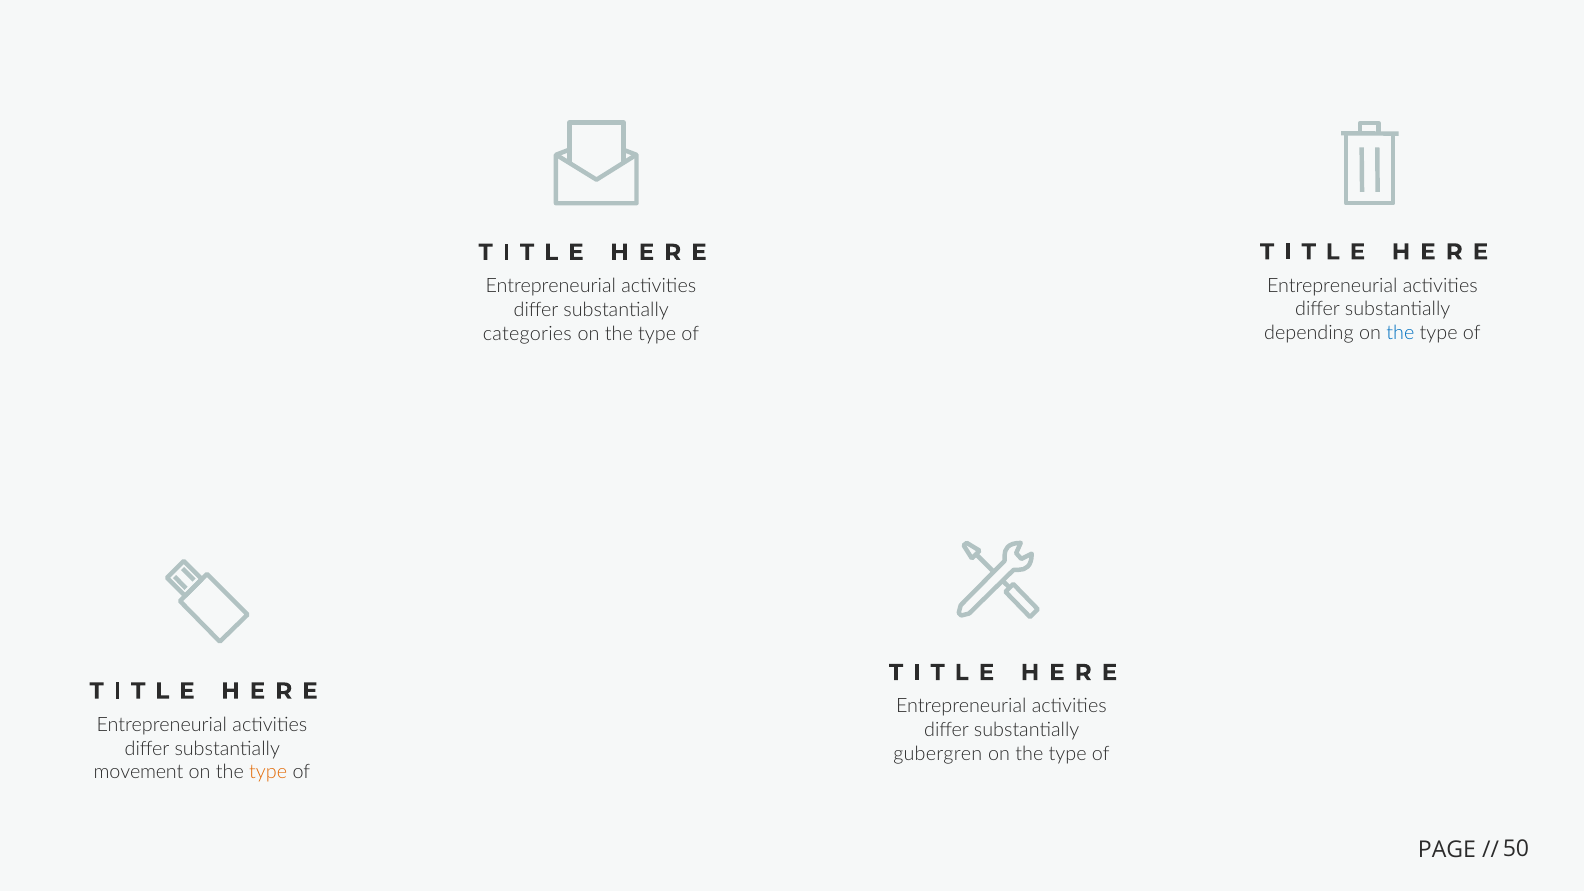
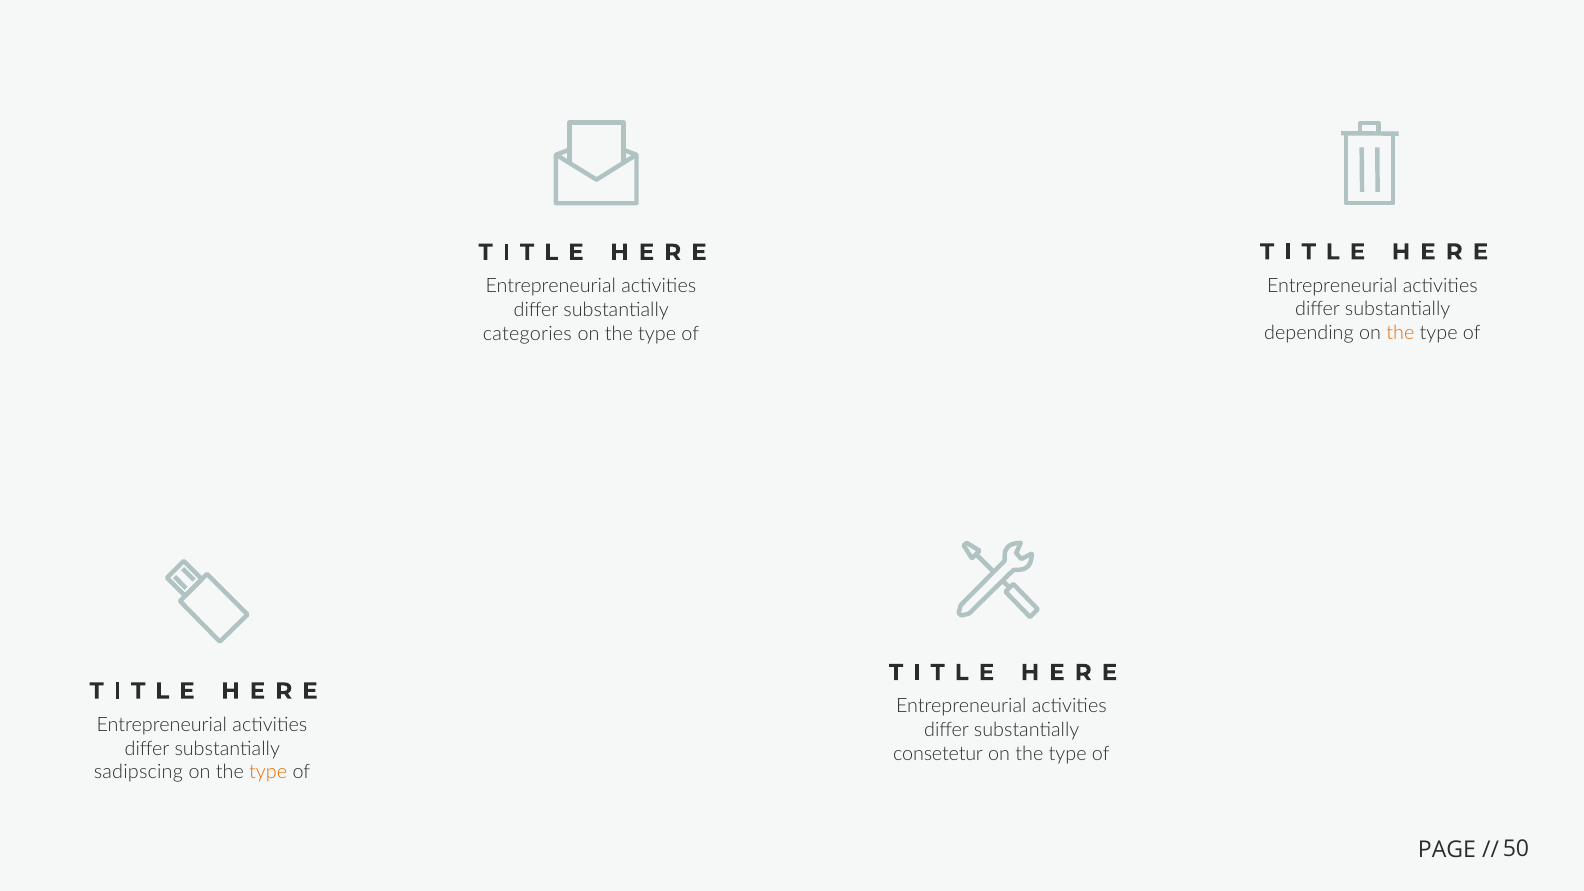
the colour: blue -> orange (1400, 333)
gubergren: gubergren -> consetetur (938, 754)
movement: movement -> sadipscing (138, 772)
